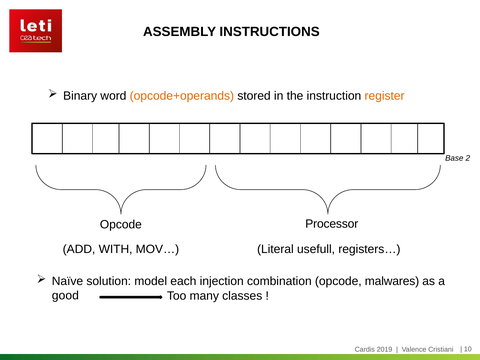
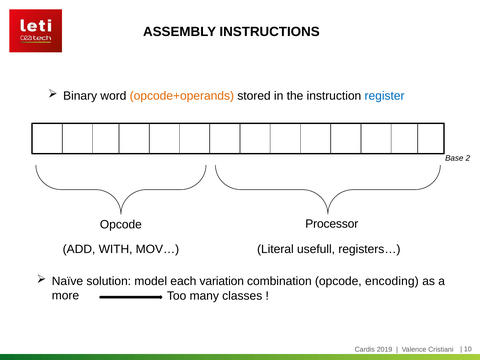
register colour: orange -> blue (385, 96)
injection: injection -> variation (222, 281)
malwares: malwares -> encoding (392, 281)
good: good -> more (65, 296)
